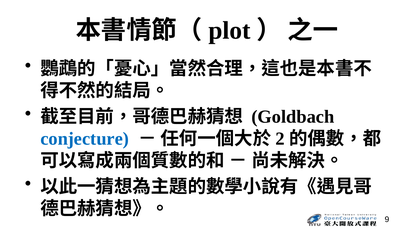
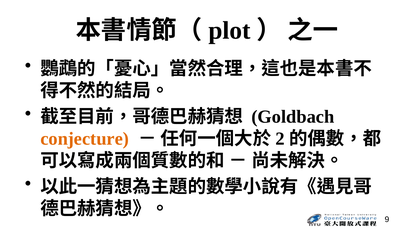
conjecture colour: blue -> orange (85, 139)
